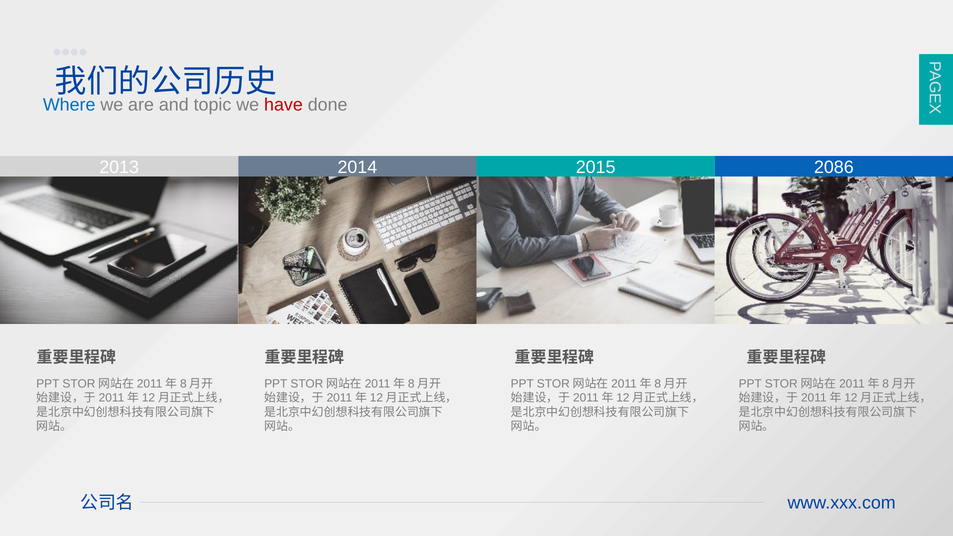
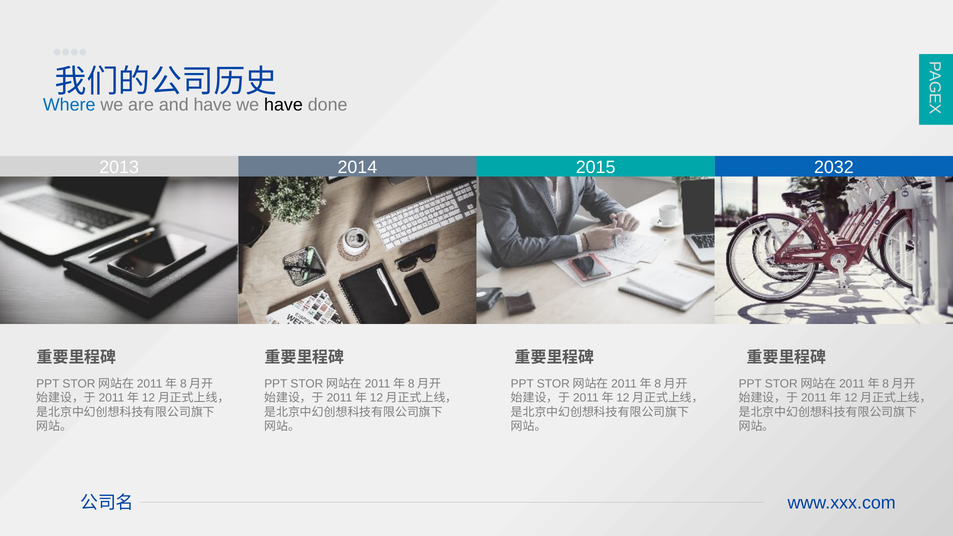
and topic: topic -> have (213, 105)
have colour: red -> black (283, 105)
2086: 2086 -> 2032 (834, 168)
